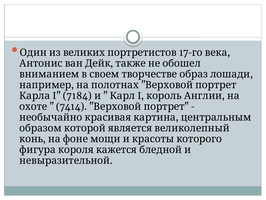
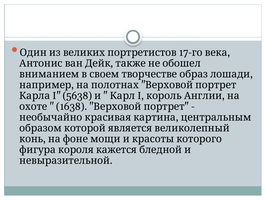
7184: 7184 -> 5638 (77, 96)
7414: 7414 -> 1638 (72, 106)
